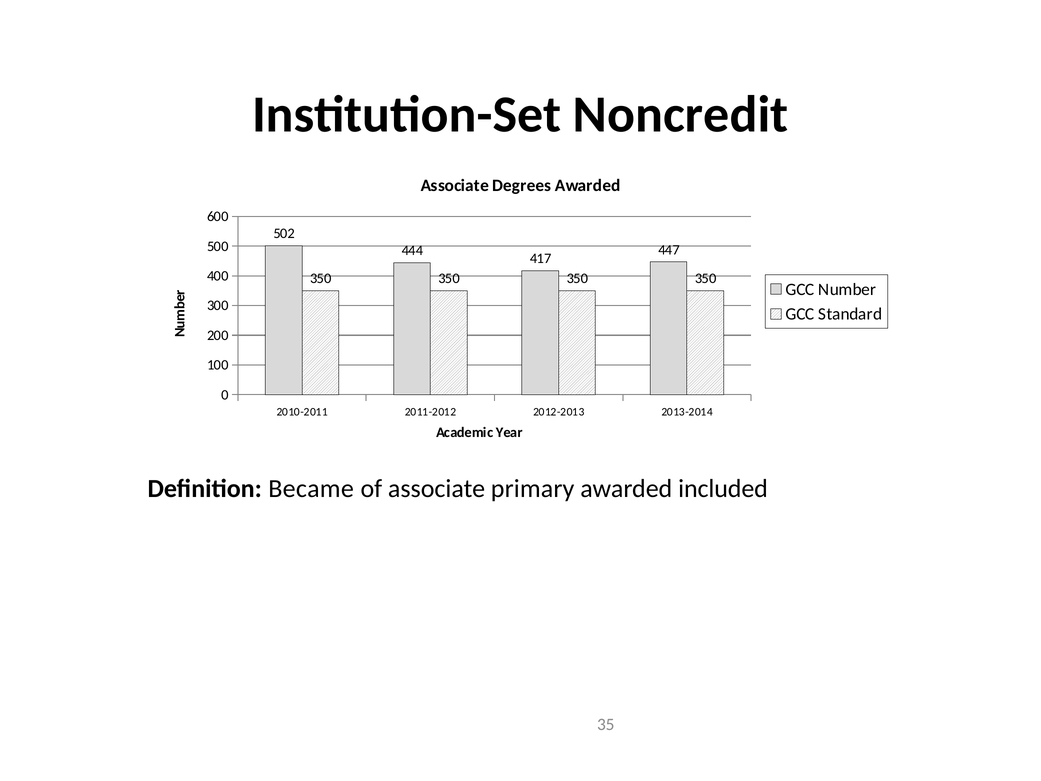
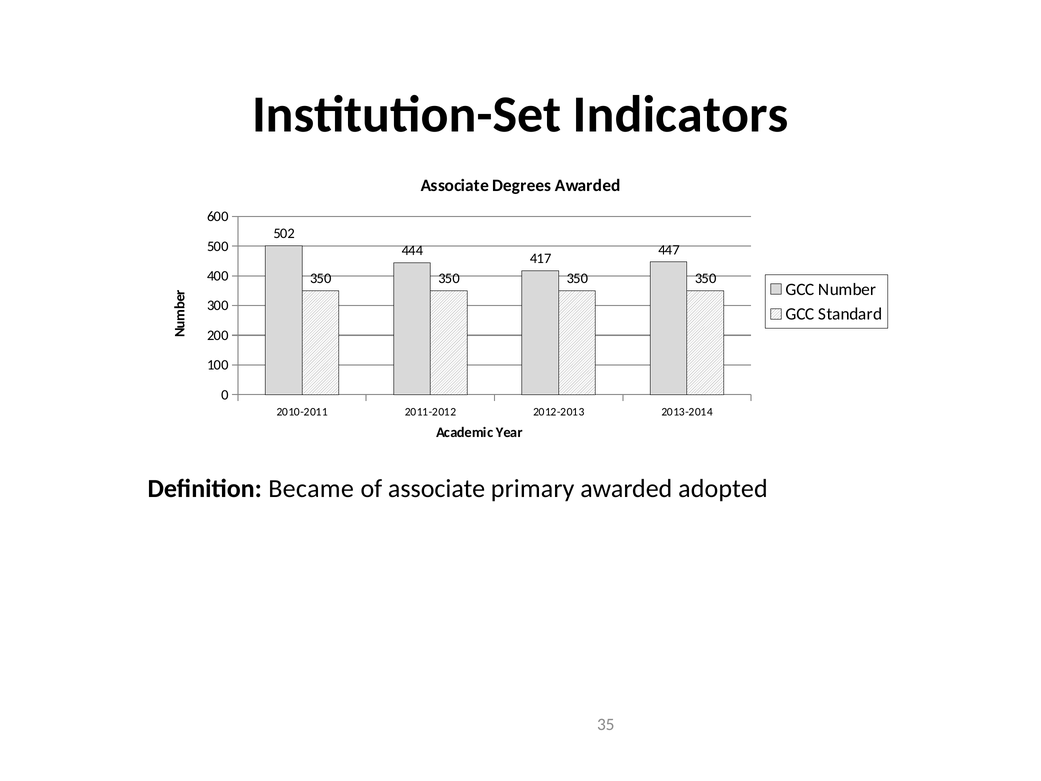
Noncredit: Noncredit -> Indicators (681, 115)
included: included -> adopted (723, 488)
